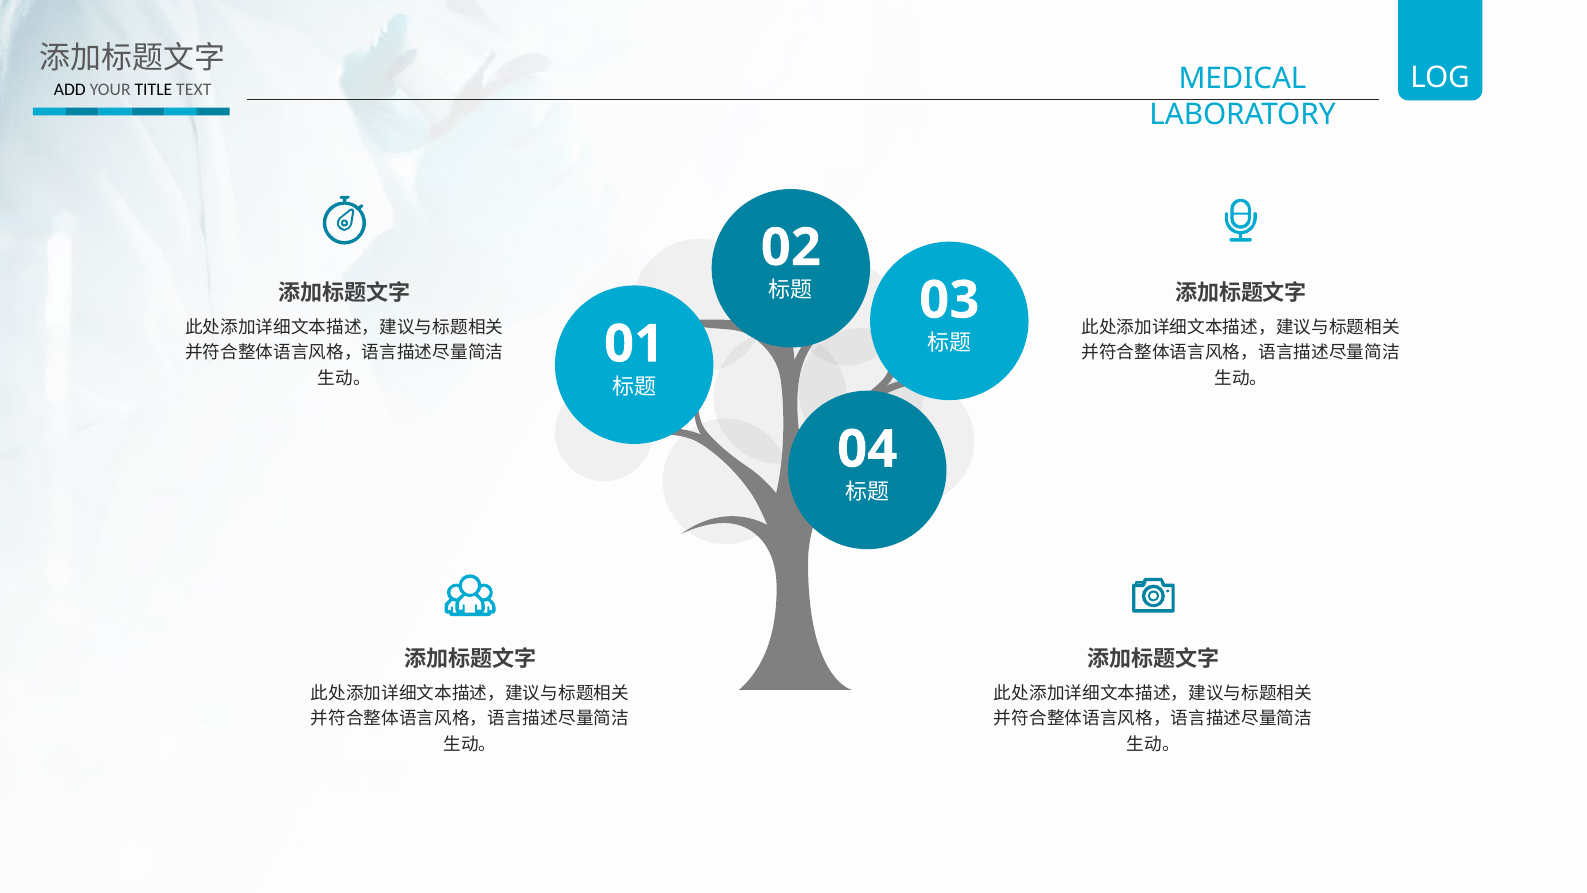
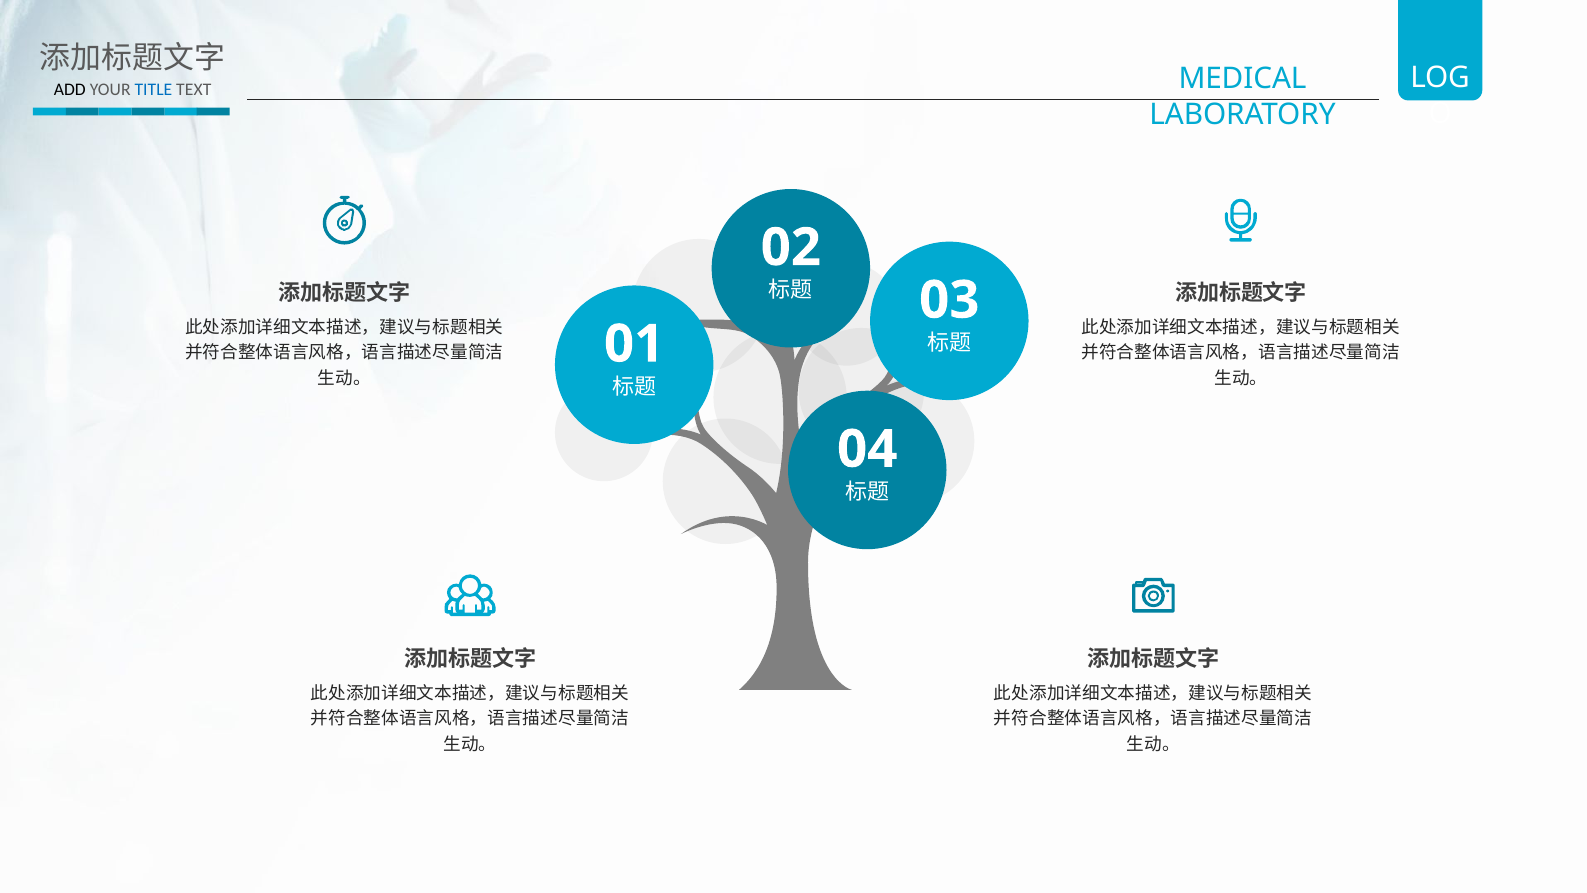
TITLE colour: black -> blue (153, 90)
